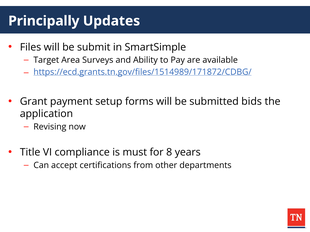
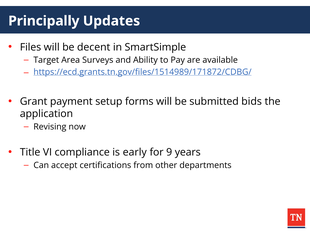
submit: submit -> decent (94, 47)
must: must -> early (135, 153)
8: 8 -> 9 (169, 153)
